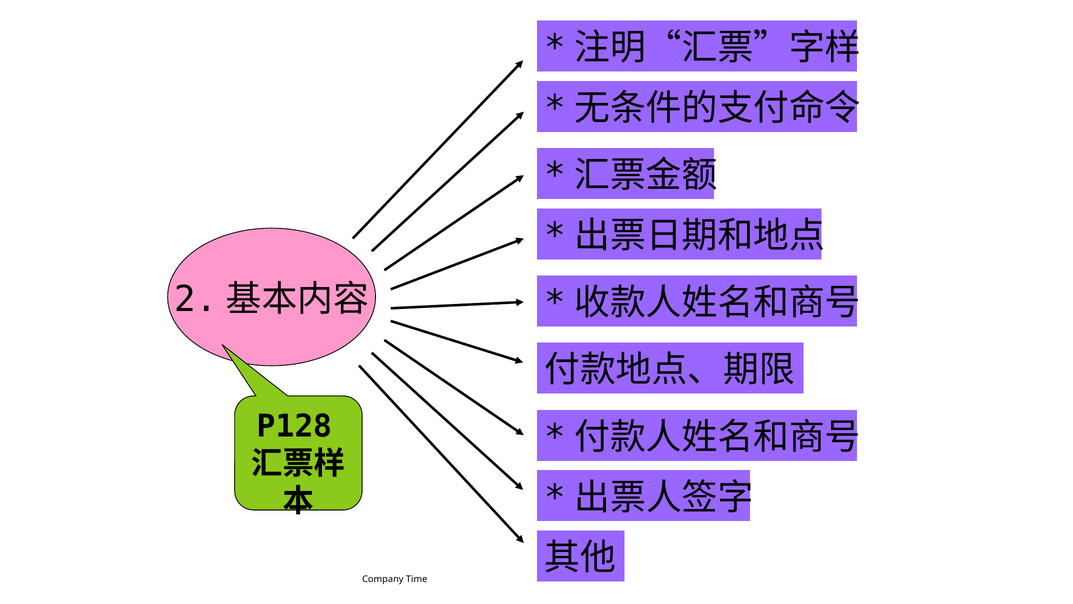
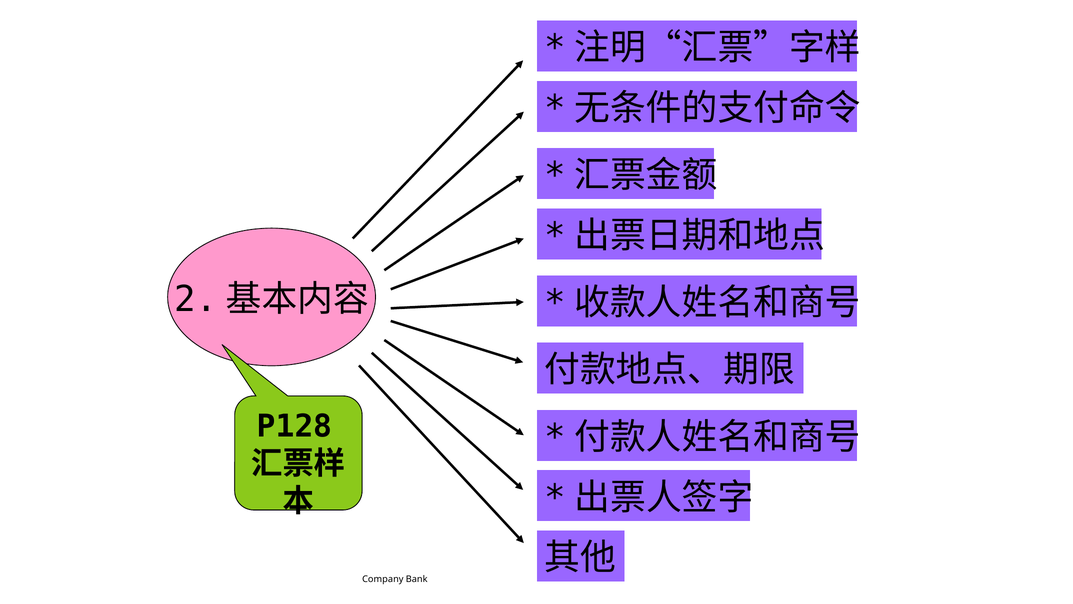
Time: Time -> Bank (417, 579)
